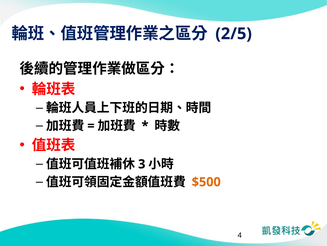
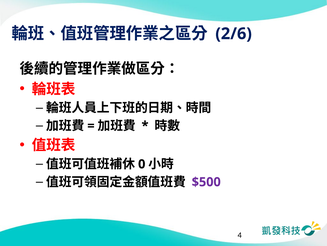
2/5: 2/5 -> 2/6 (234, 34)
3: 3 -> 0 (142, 164)
$500 colour: orange -> purple (206, 182)
